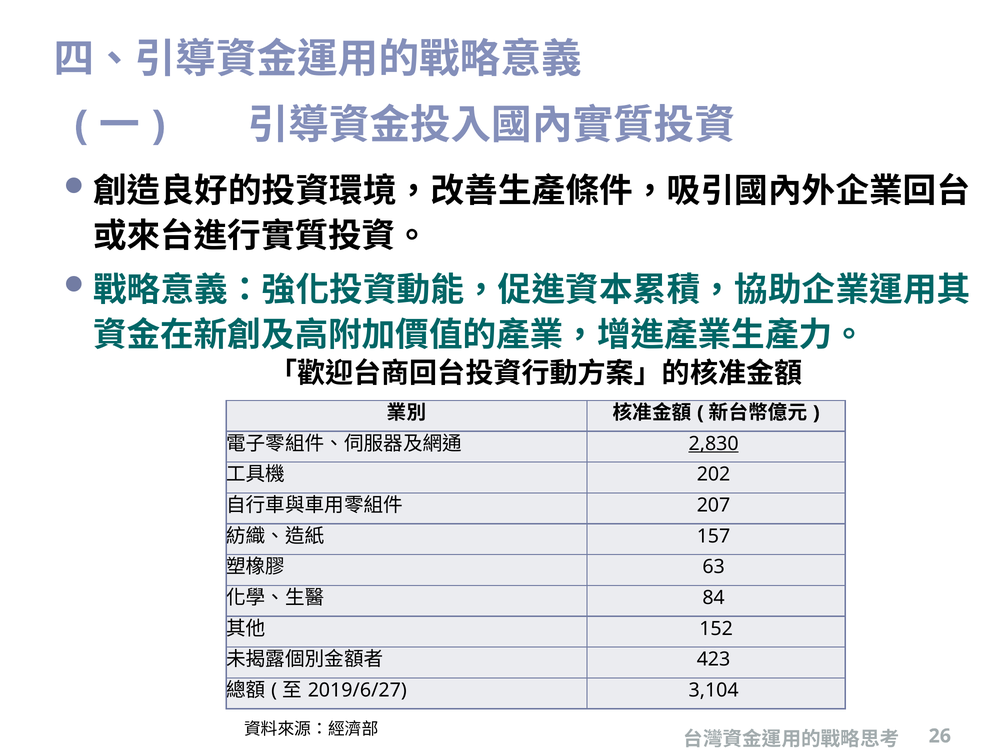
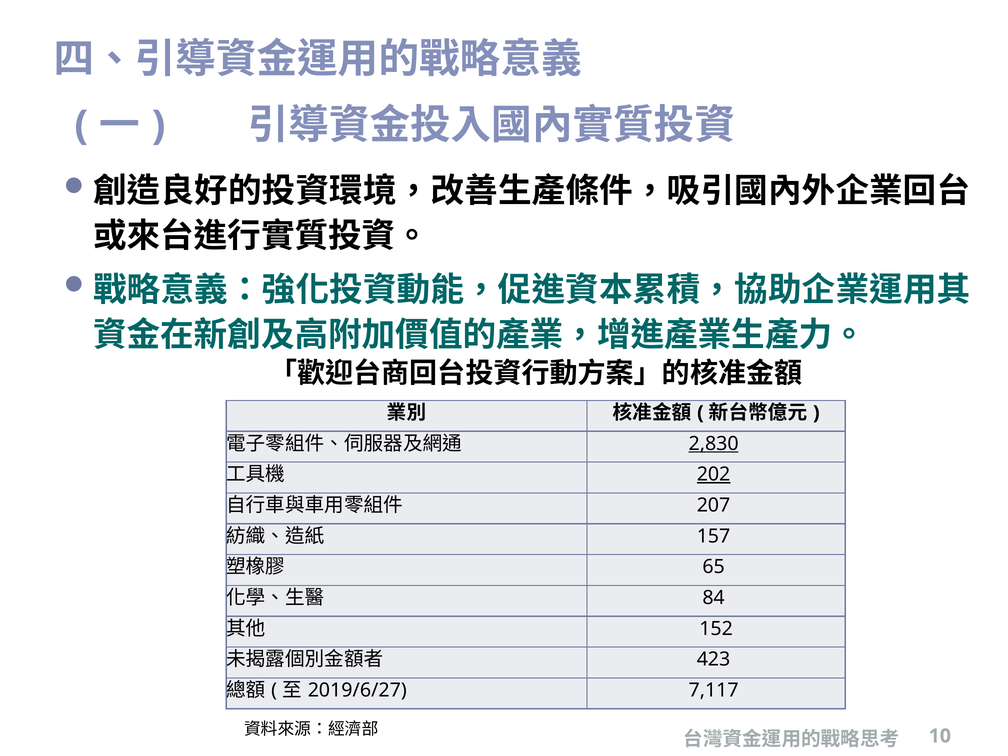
202 underline: none -> present (714, 474)
63: 63 -> 65 (714, 567)
3,104: 3,104 -> 7,117 (714, 690)
26: 26 -> 10 (940, 736)
